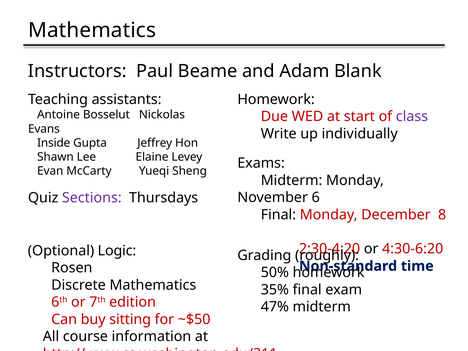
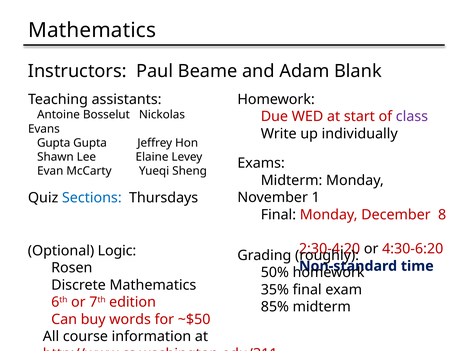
Inside: Inside -> Gupta (54, 143)
6: 6 -> 1 (316, 197)
Sections colour: purple -> blue (92, 198)
47%: 47% -> 85% (275, 307)
sitting: sitting -> words (130, 319)
